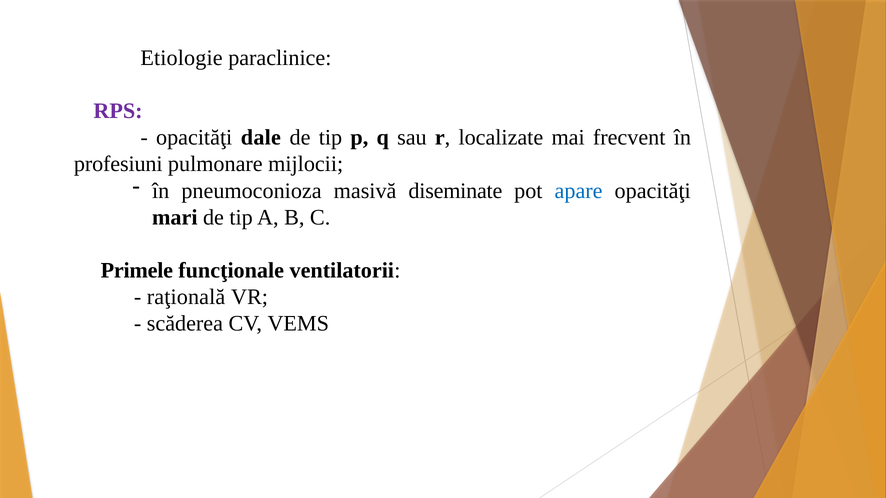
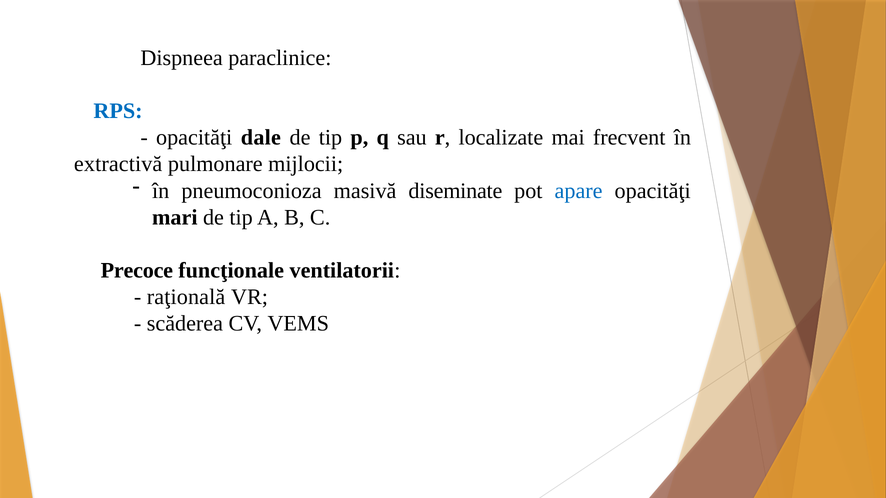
Etiologie: Etiologie -> Dispneea (182, 58)
RPS colour: purple -> blue (118, 111)
profesiuni: profesiuni -> extractivă (118, 164)
Primele: Primele -> Precoce (137, 271)
